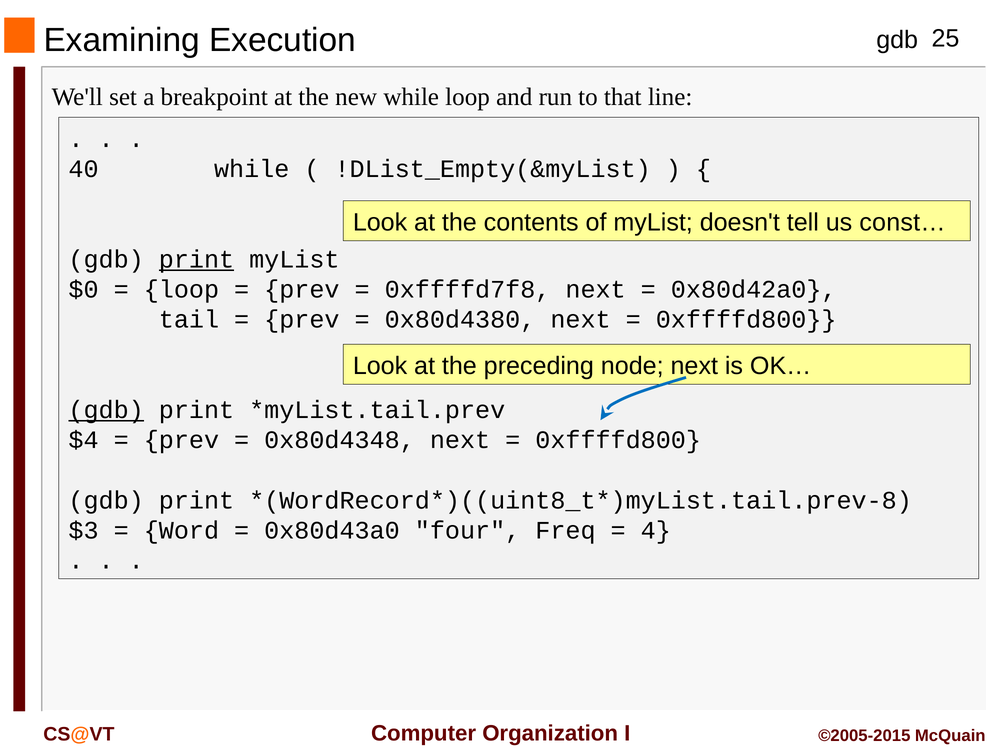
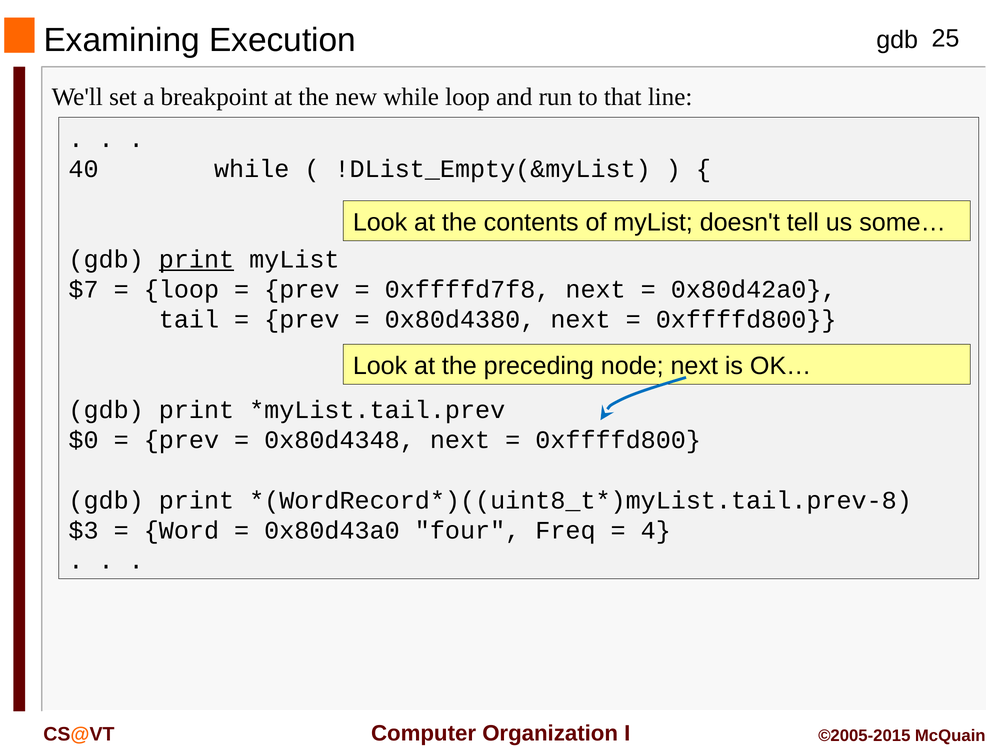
const…: const… -> some… (903, 223)
$0: $0 -> $7 (84, 289)
gdb underline: present -> none (106, 410)
$4: $4 -> $0 (84, 440)
